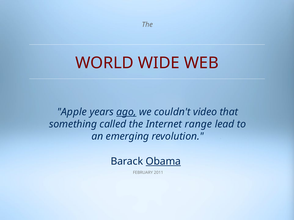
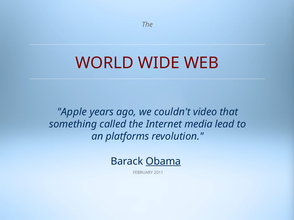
ago underline: present -> none (126, 112)
range: range -> media (198, 124)
emerging: emerging -> platforms (127, 137)
